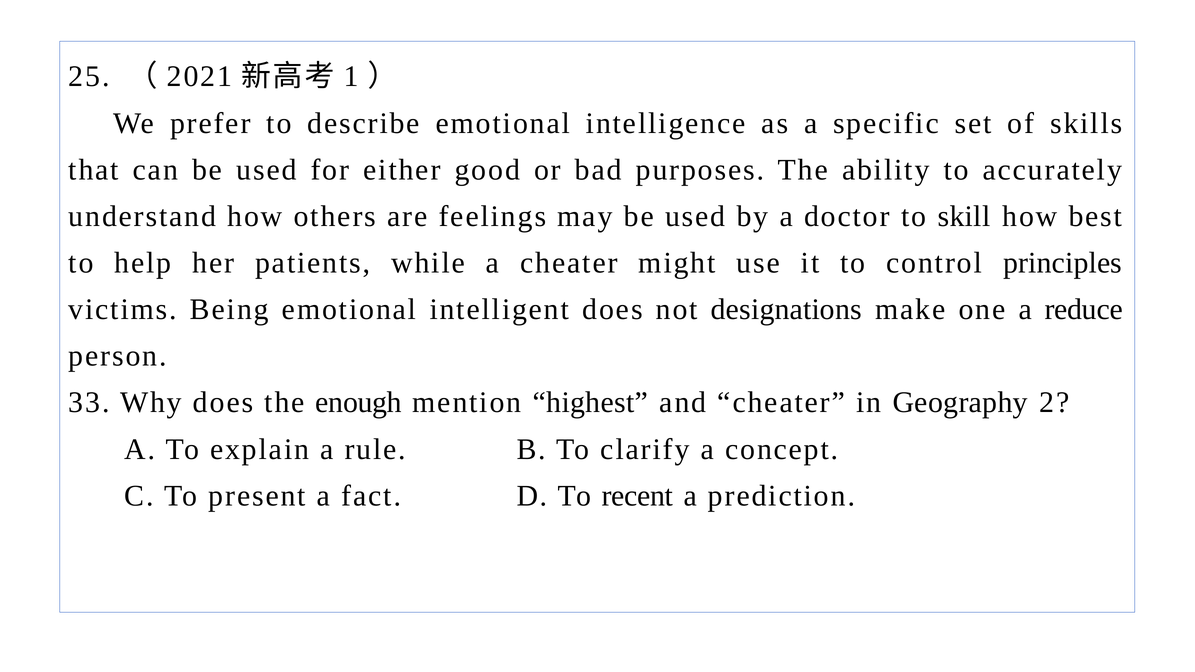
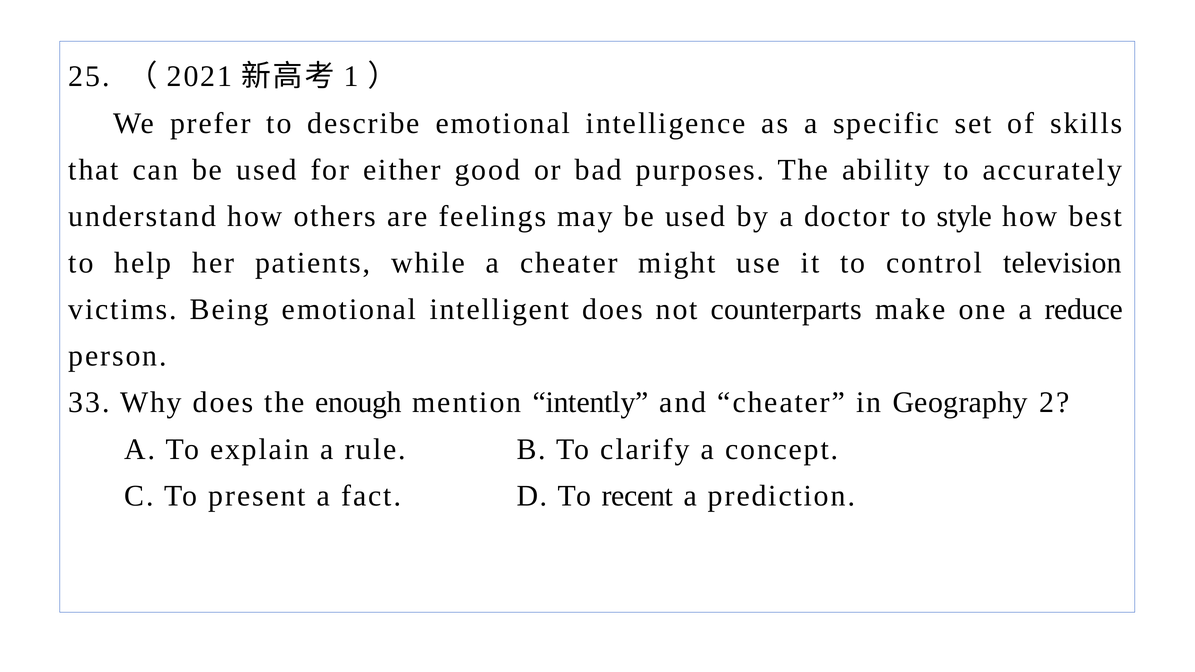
skill: skill -> style (964, 216)
principles: principles -> television (1062, 263)
designations: designations -> counterparts (786, 310)
highest: highest -> intently (591, 403)
